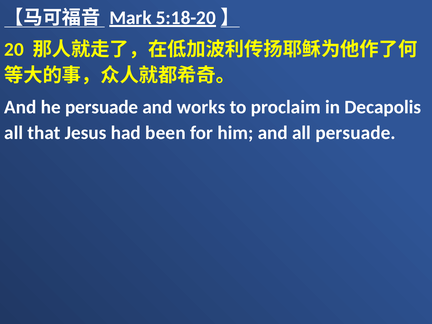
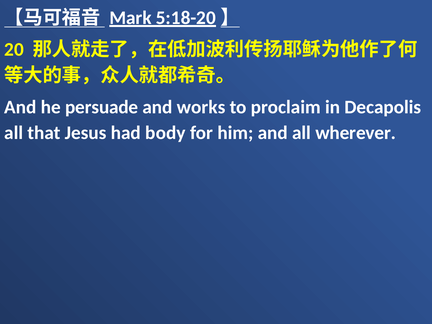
been: been -> body (165, 133)
all persuade: persuade -> wherever (356, 133)
